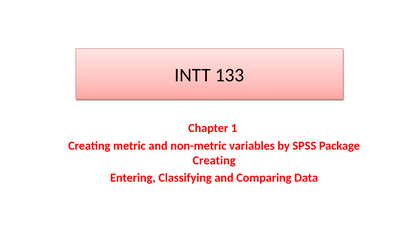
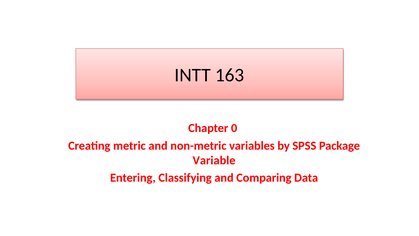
133: 133 -> 163 (230, 75)
1: 1 -> 0 (234, 128)
Creating: Creating -> Variable (214, 160)
